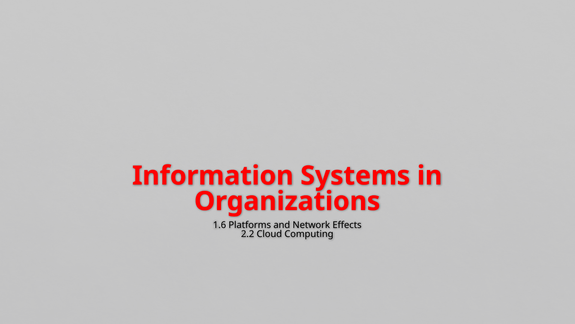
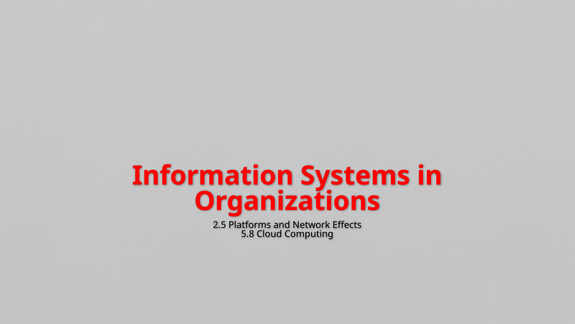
1.6: 1.6 -> 2.5 (220, 225)
2.2: 2.2 -> 5.8 (248, 234)
